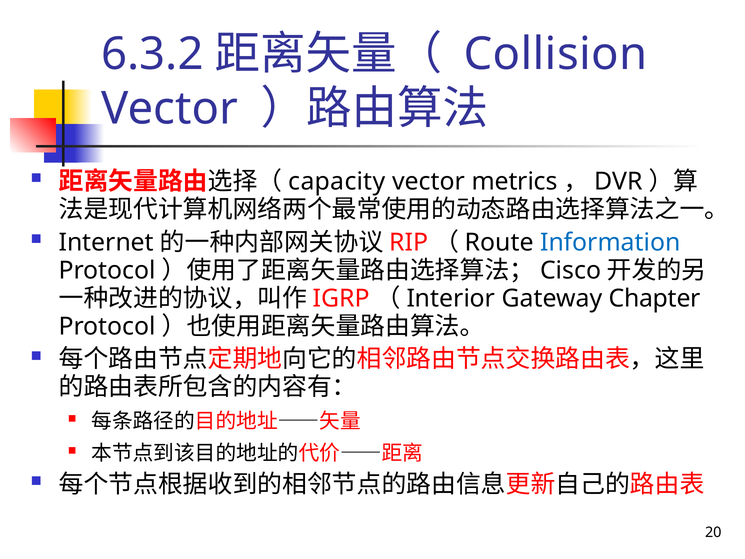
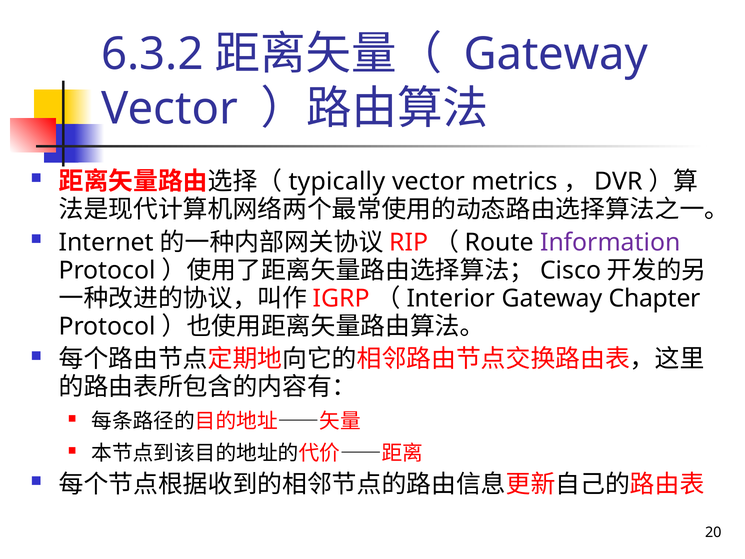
Collision: Collision -> Gateway (556, 54)
capacity: capacity -> typically (337, 181)
Information colour: blue -> purple (610, 242)
